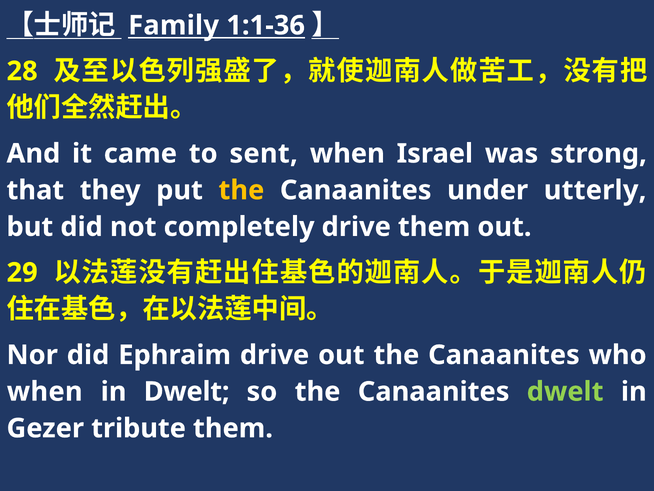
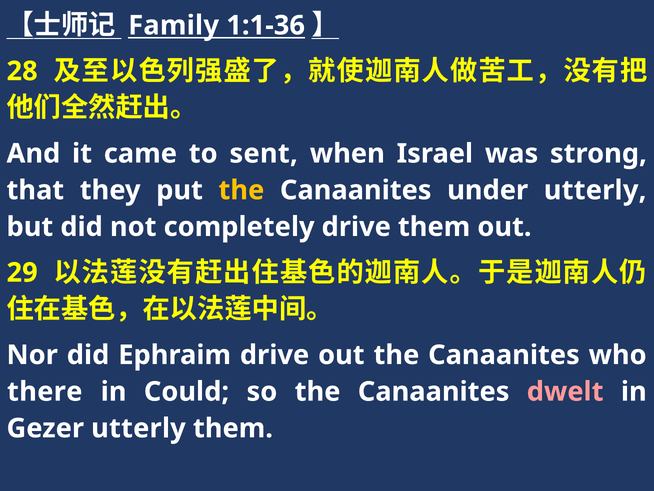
when: when -> there (45, 391)
in Dwelt: Dwelt -> Could (186, 391)
dwelt colour: light green -> pink (565, 391)
Gezer tribute: tribute -> utterly (138, 428)
